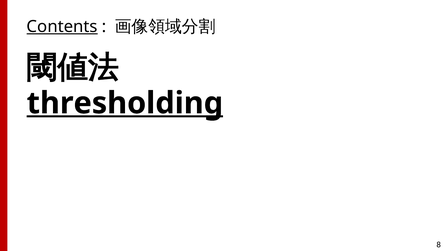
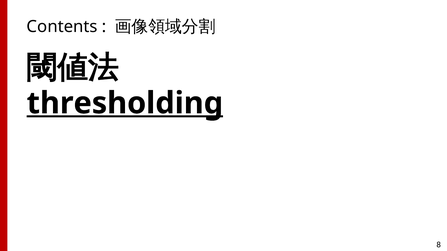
Contents underline: present -> none (62, 27)
